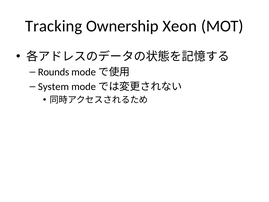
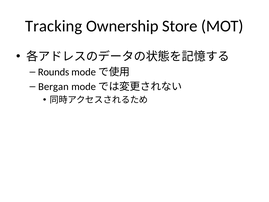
Xeon: Xeon -> Store (180, 26)
System: System -> Bergan (53, 86)
